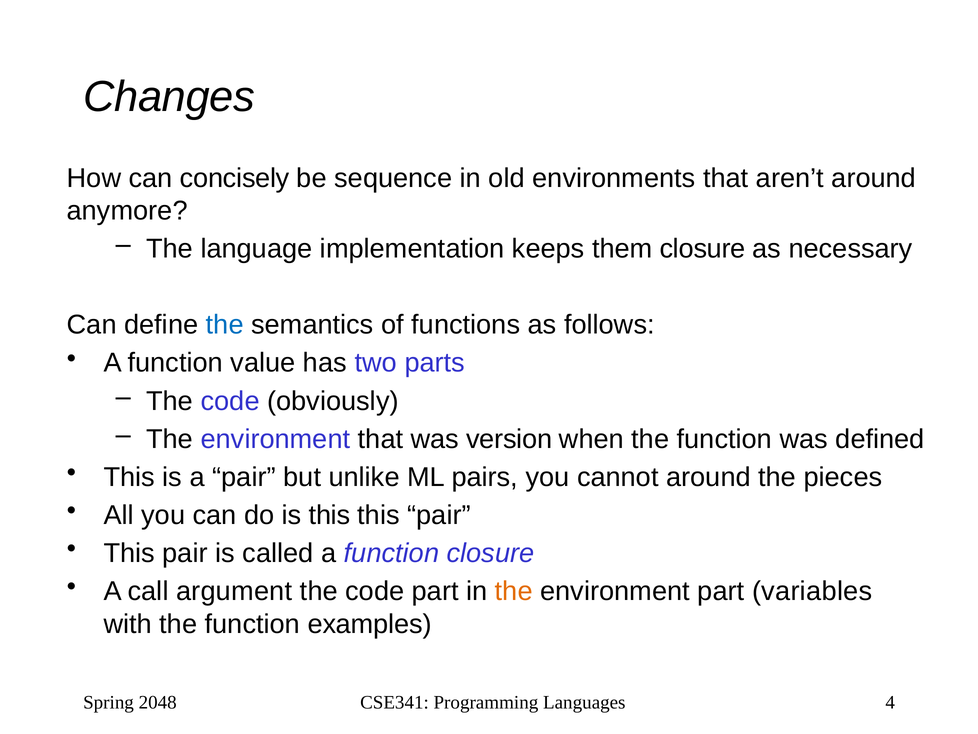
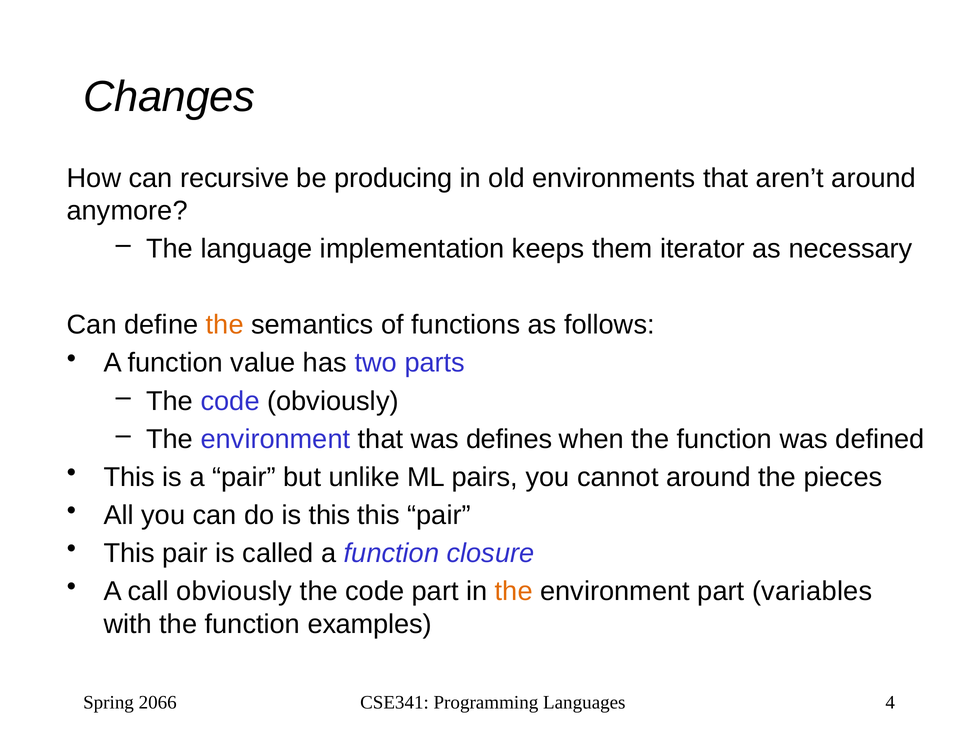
concisely: concisely -> recursive (235, 178)
sequence: sequence -> producing (393, 178)
them closure: closure -> iterator (702, 249)
the colour: blue -> orange (225, 325)
version: version -> defines (509, 439)
call argument: argument -> obviously (234, 591)
2048: 2048 -> 2066 (158, 702)
